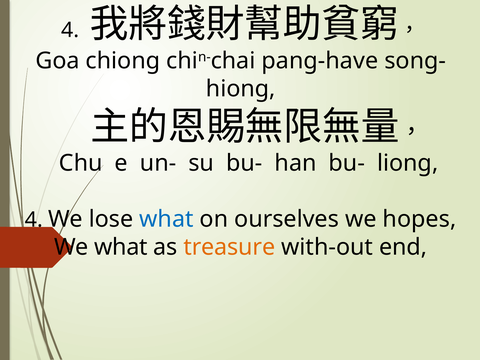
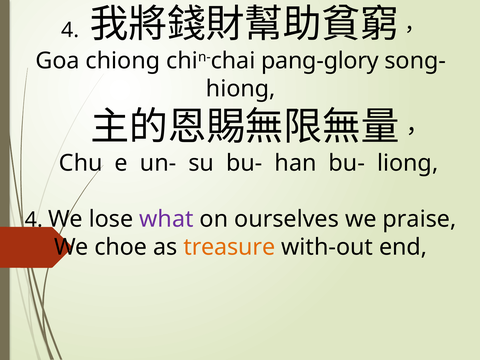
pang-have: pang-have -> pang-glory (320, 61)
what colour: blue -> purple (166, 219)
hopes: hopes -> praise (419, 219)
We what: what -> choe (121, 247)
